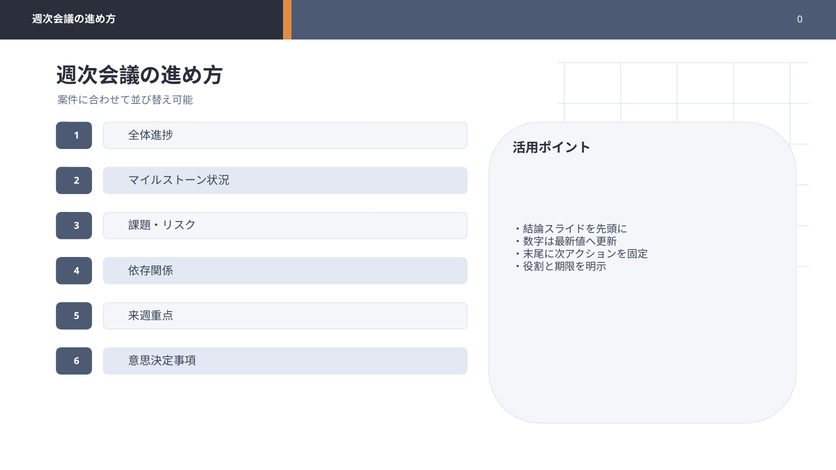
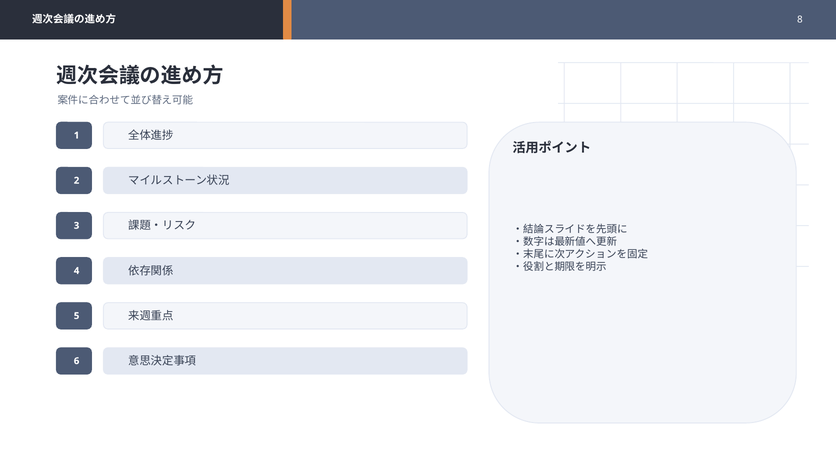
0: 0 -> 8 (800, 19)
